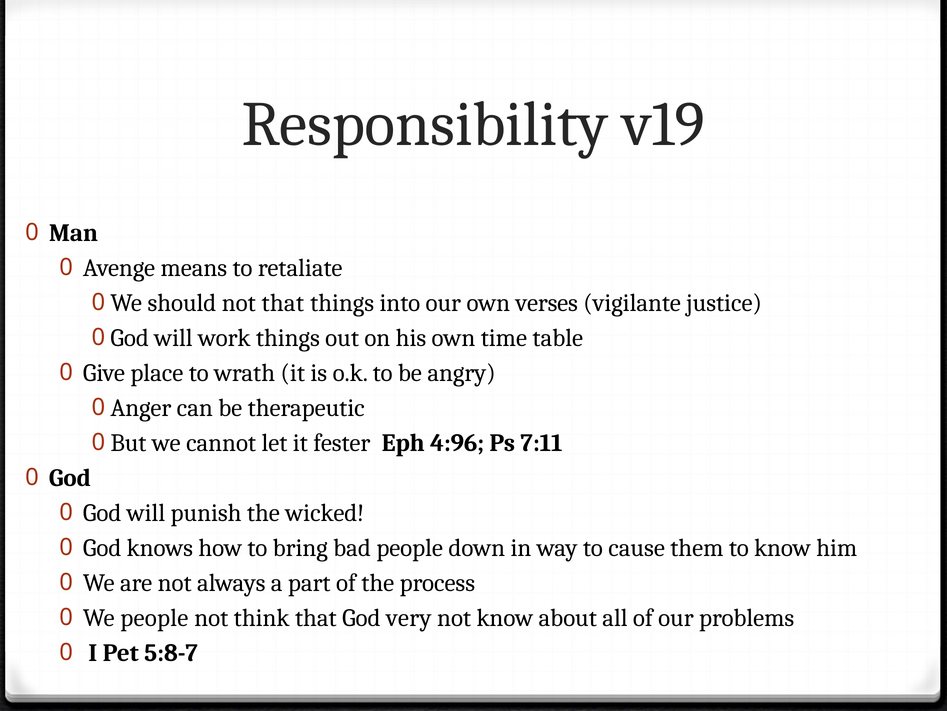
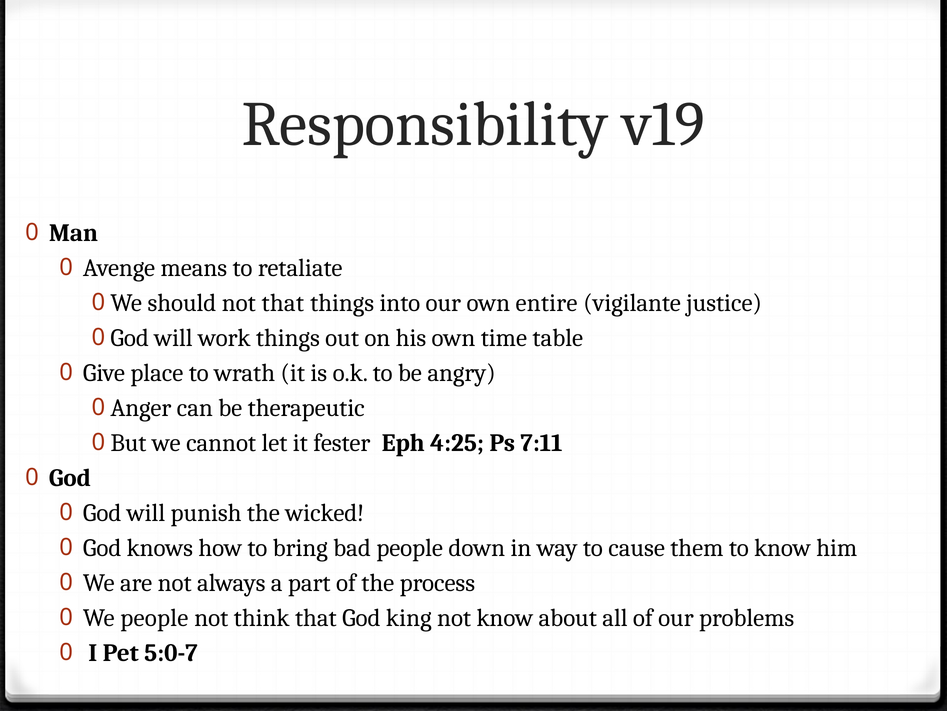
verses: verses -> entire (547, 303)
4:96: 4:96 -> 4:25 (457, 442)
very: very -> king (409, 617)
5:8-7: 5:8-7 -> 5:0-7 (171, 652)
